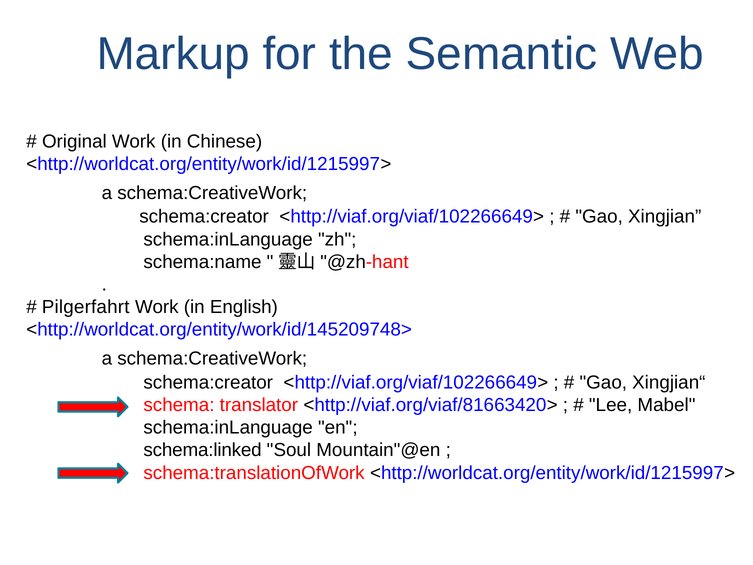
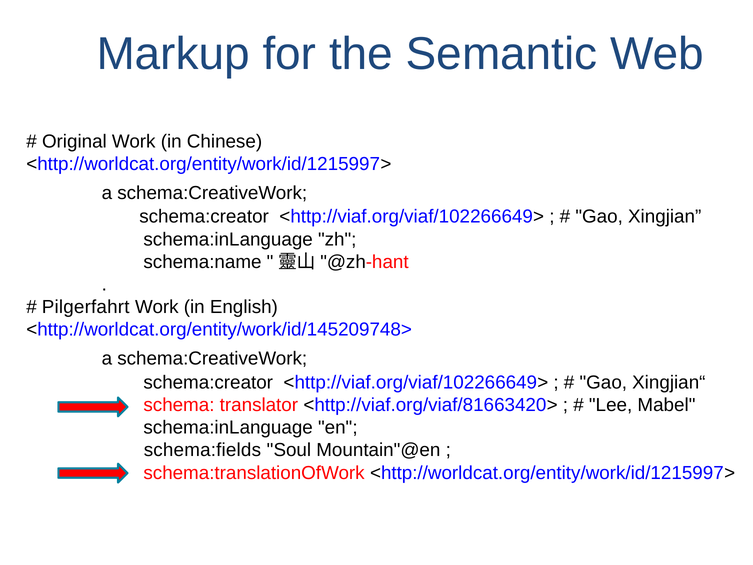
schema:linked: schema:linked -> schema:fields (202, 450)
